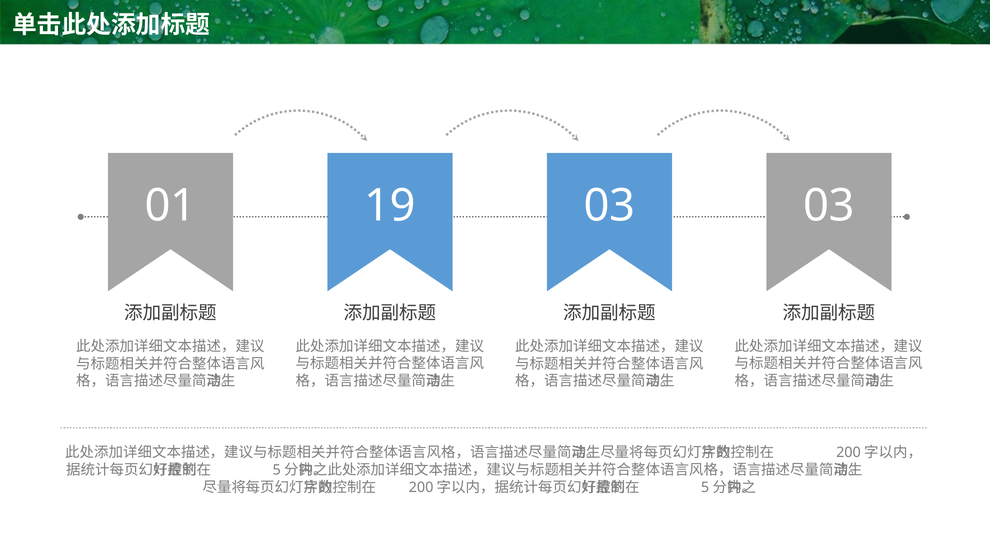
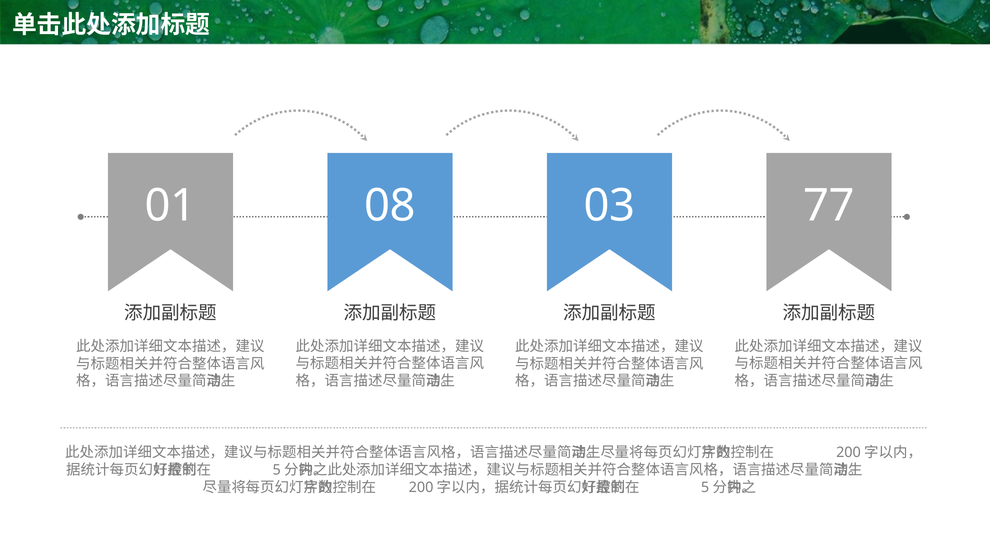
19: 19 -> 08 (390, 206)
03 03: 03 -> 77 (829, 206)
